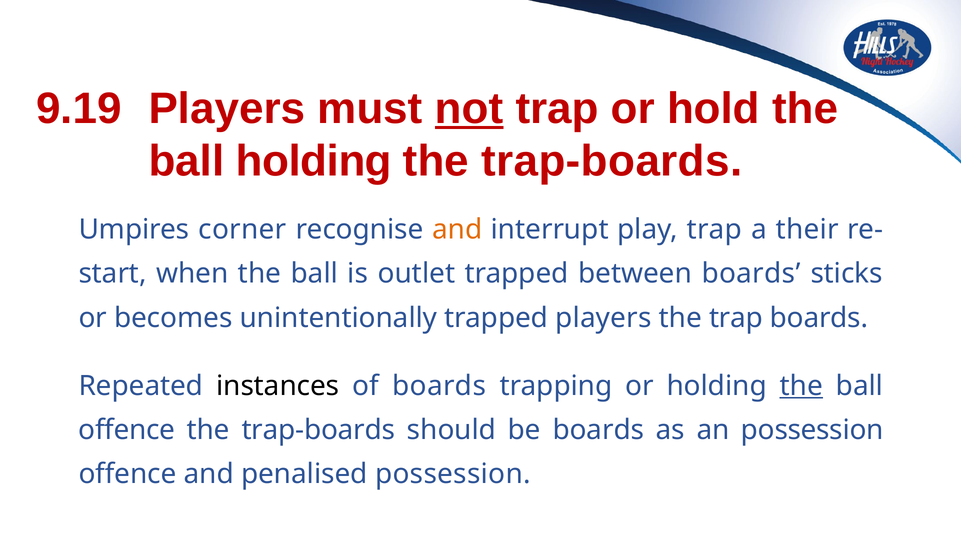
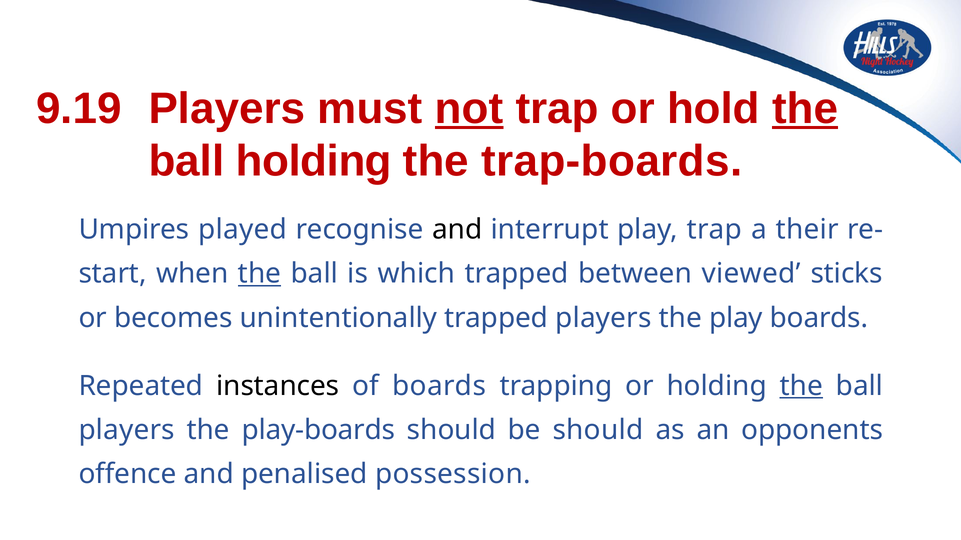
the underline: none -> present (805, 109)
corner: corner -> played (242, 230)
and colour: orange -> black (457, 230)
the underline: none -> present (260, 274)
outlet: outlet -> which (416, 274)
between boards: boards -> viewed (751, 274)
the trap: trap -> play (736, 318)
offence: offence -> players (127, 430)
trap-boards: trap-boards -> play-boards (318, 430)
be boards: boards -> should (598, 430)
an possession: possession -> opponents (812, 430)
